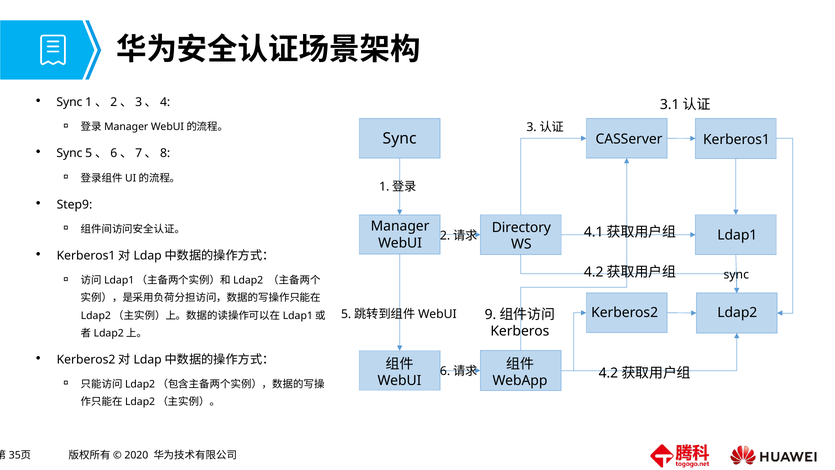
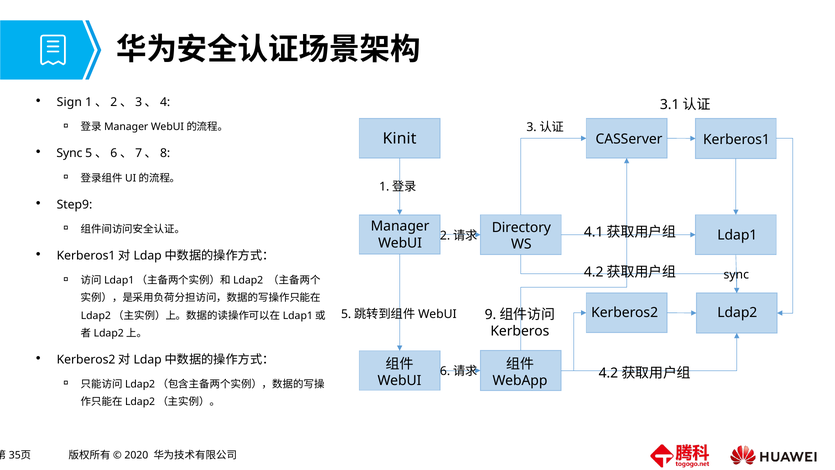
Sync: Sync -> Sign (69, 102)
Sync: Sync -> Kinit (400, 139)
